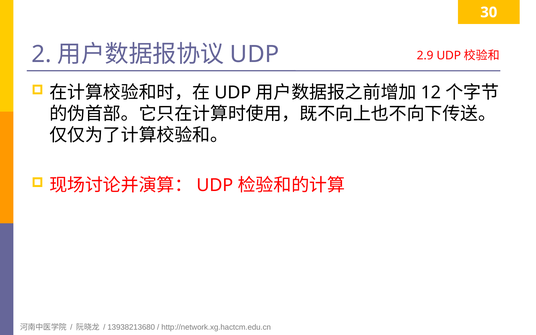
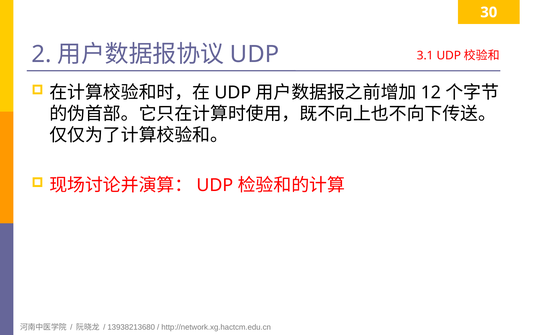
2.9: 2.9 -> 3.1 (425, 56)
